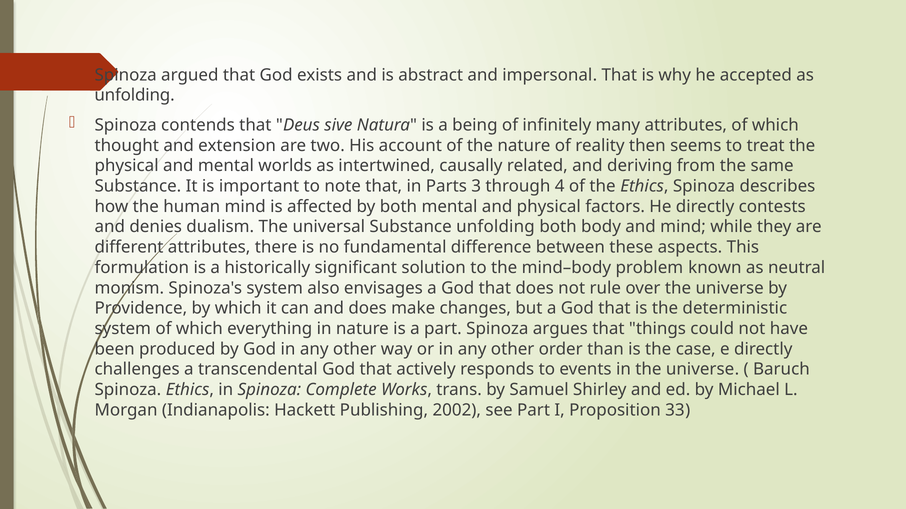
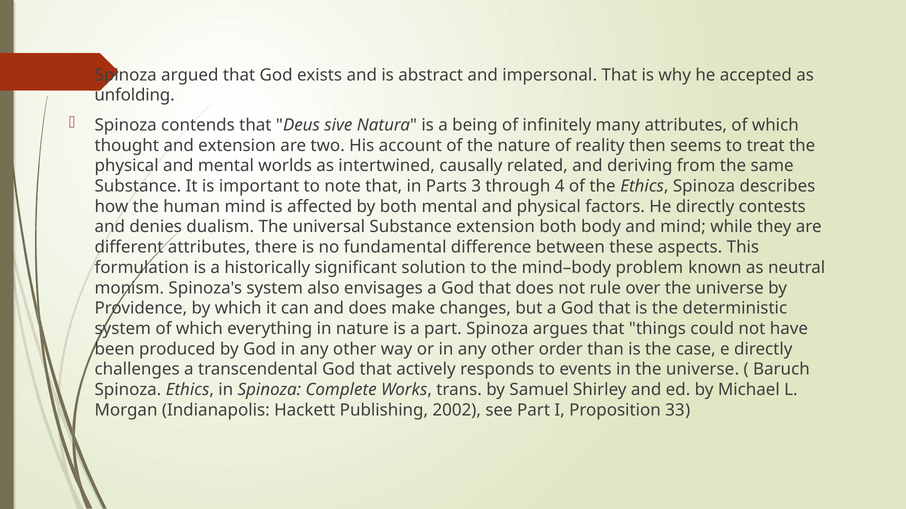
Substance unfolding: unfolding -> extension (496, 227)
